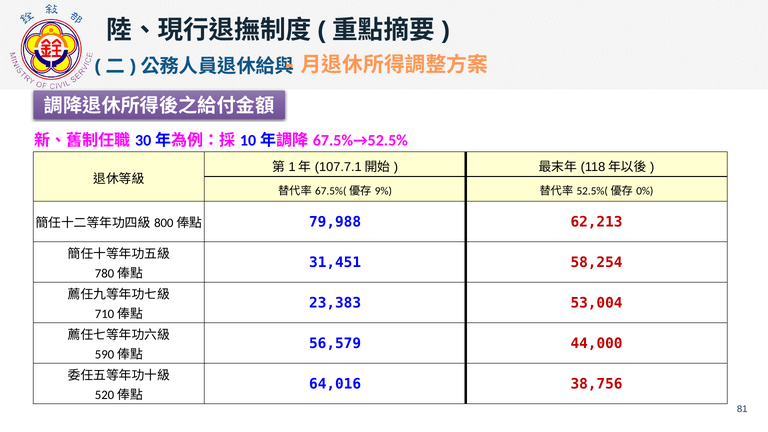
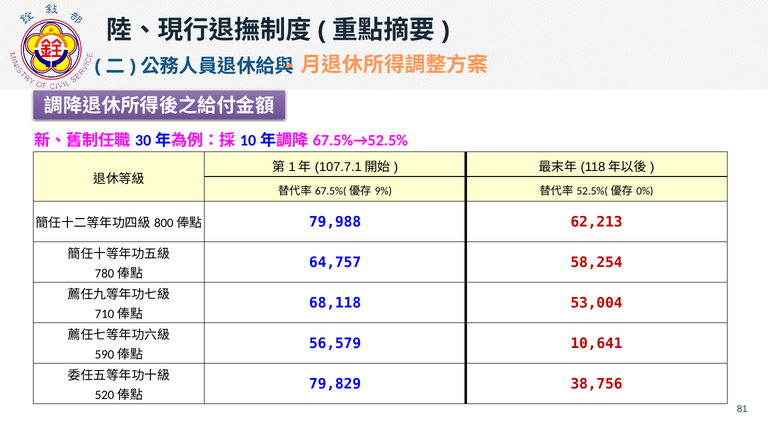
31,451: 31,451 -> 64,757 (335, 262)
23,383: 23,383 -> 68,118 (335, 303)
44,000: 44,000 -> 10,641 (597, 343)
64,016: 64,016 -> 79,829 (335, 384)
